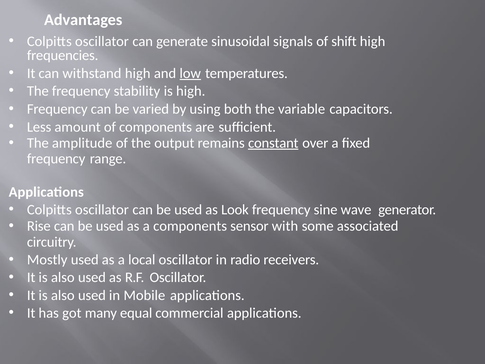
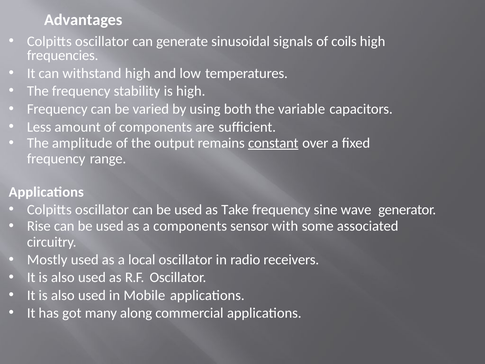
shift: shift -> coils (344, 41)
low underline: present -> none (190, 73)
Look: Look -> Take (235, 209)
equal: equal -> along (136, 313)
